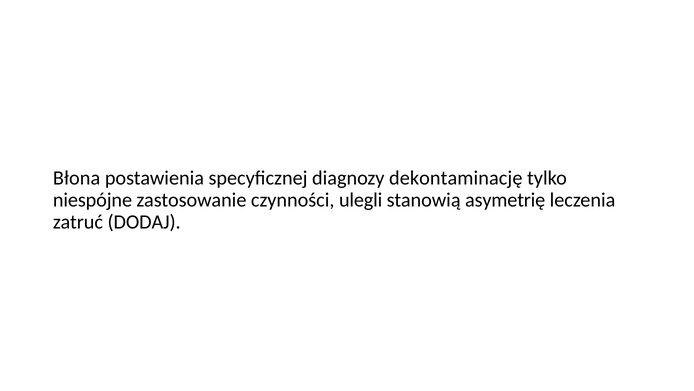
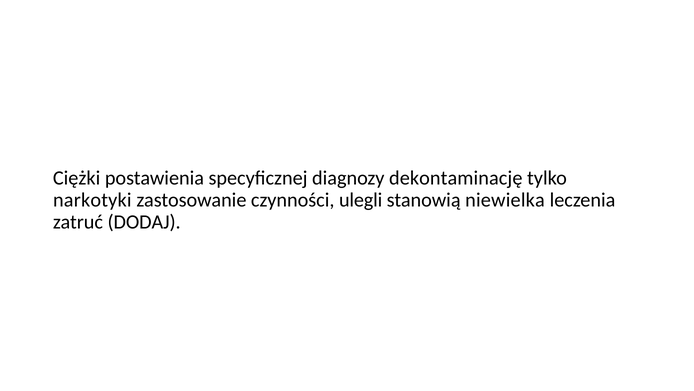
Błona: Błona -> Ciężki (77, 178)
niespójne: niespójne -> narkotyki (92, 200)
asymetrię: asymetrię -> niewielka (505, 200)
